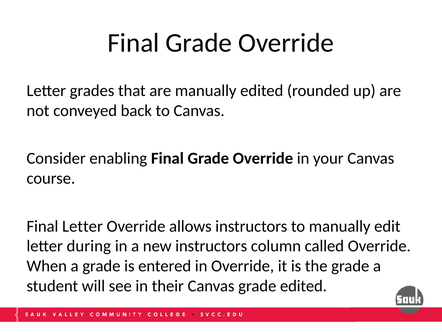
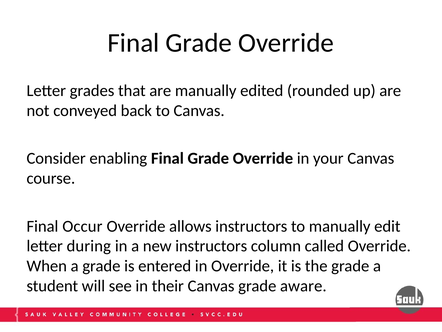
Final Letter: Letter -> Occur (82, 226)
grade edited: edited -> aware (303, 286)
